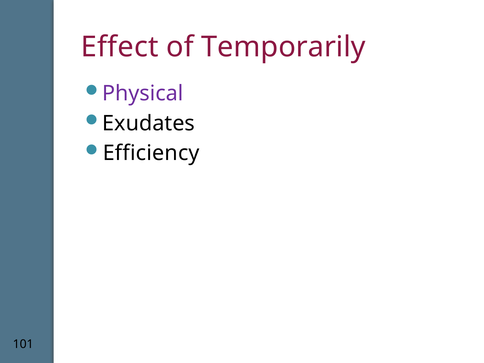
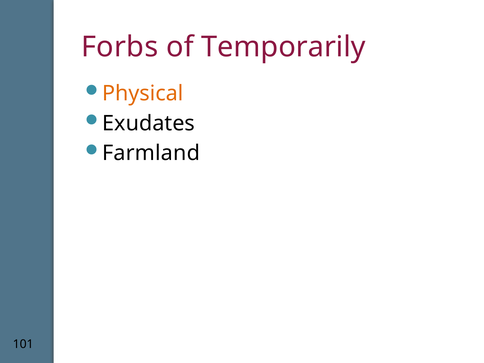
Effect: Effect -> Forbs (120, 47)
Physical colour: purple -> orange (143, 93)
Efficiency: Efficiency -> Farmland (151, 153)
